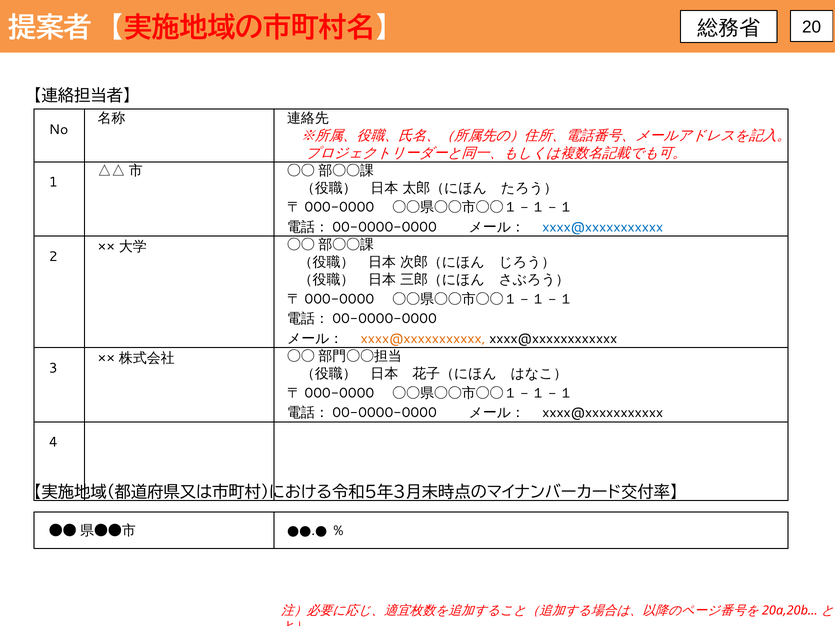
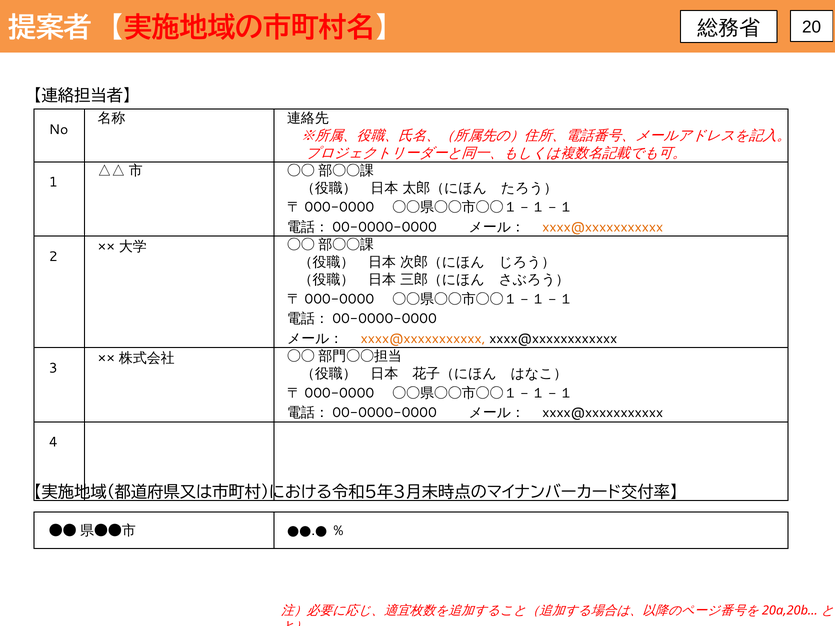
xxxx@xxxxxxxxxxx colour: blue -> orange (603, 227)
